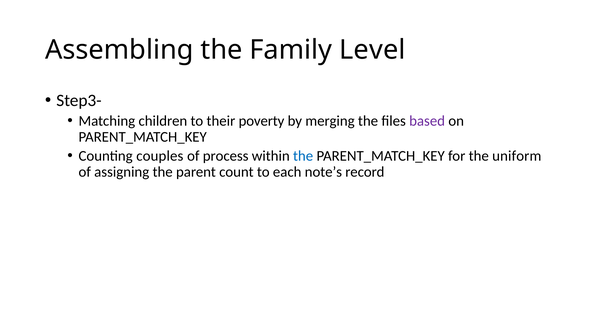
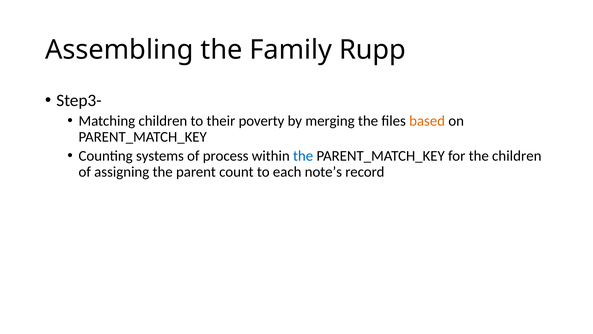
Level: Level -> Rupp (373, 50)
based colour: purple -> orange (427, 121)
couples: couples -> systems (160, 156)
the uniform: uniform -> children (517, 156)
